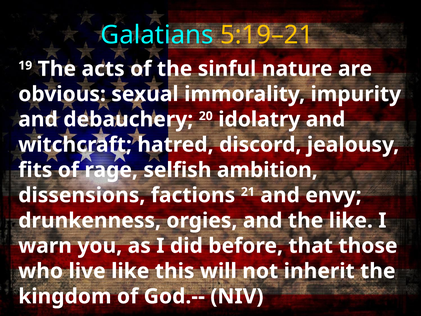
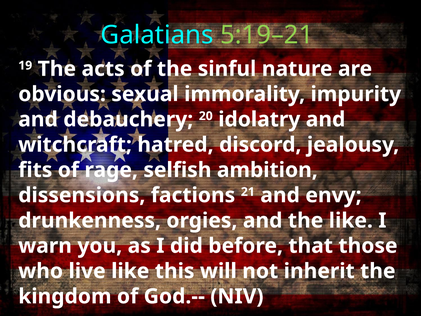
5:19–21 colour: yellow -> light green (267, 35)
